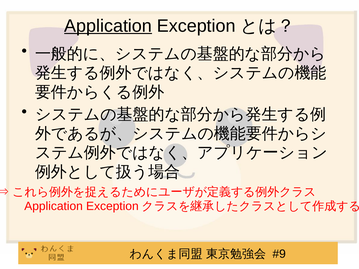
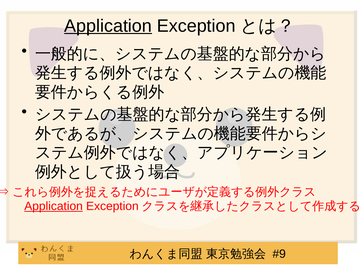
Application underline: none -> present (54, 206)
